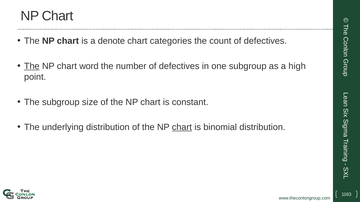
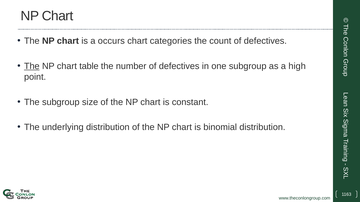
denote: denote -> occurs (111, 41)
word: word -> table (89, 66)
chart underline: present -> none (182, 128)
